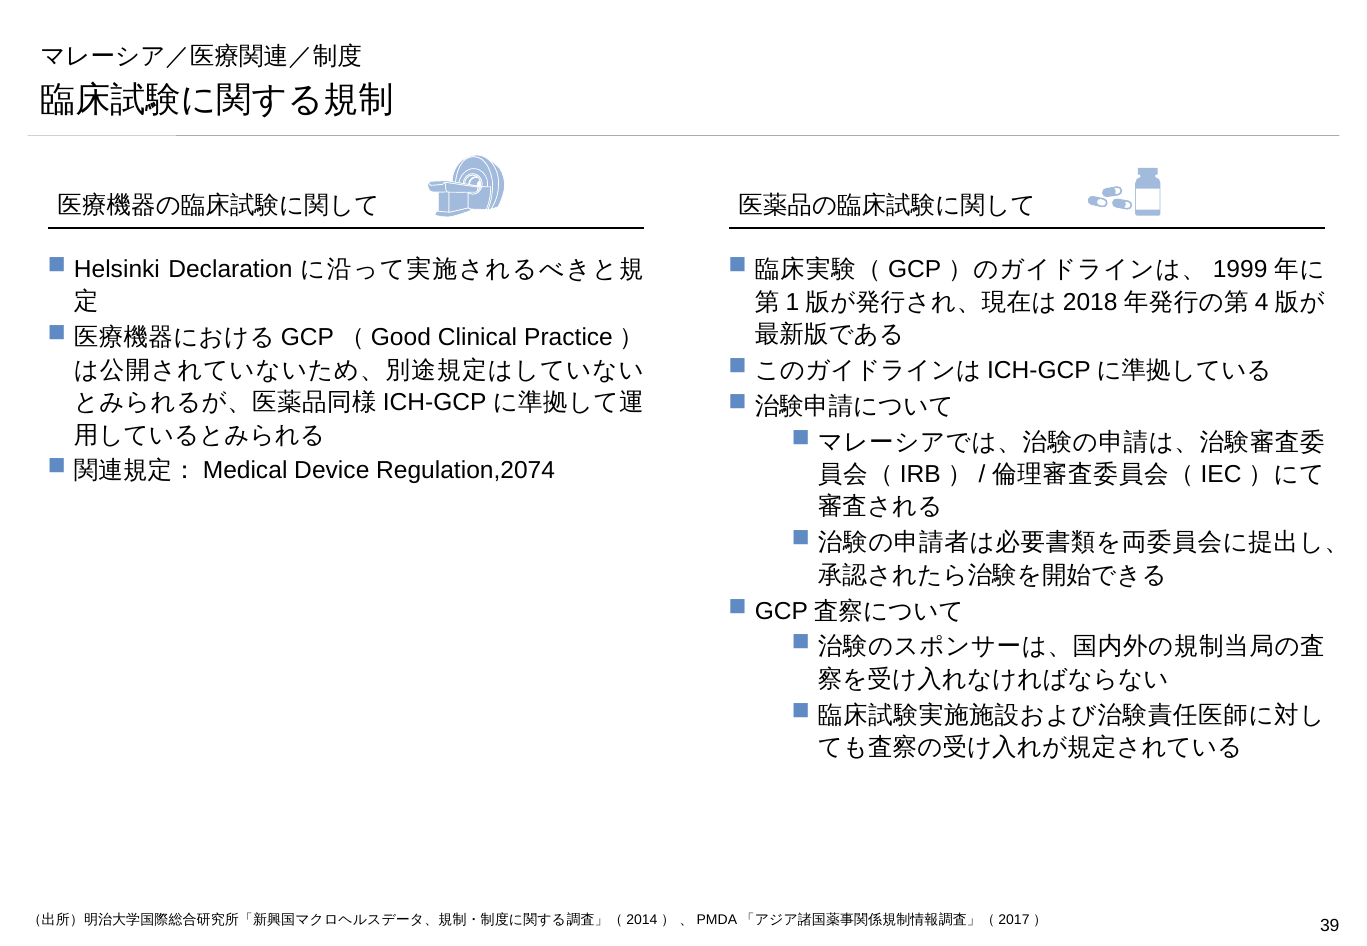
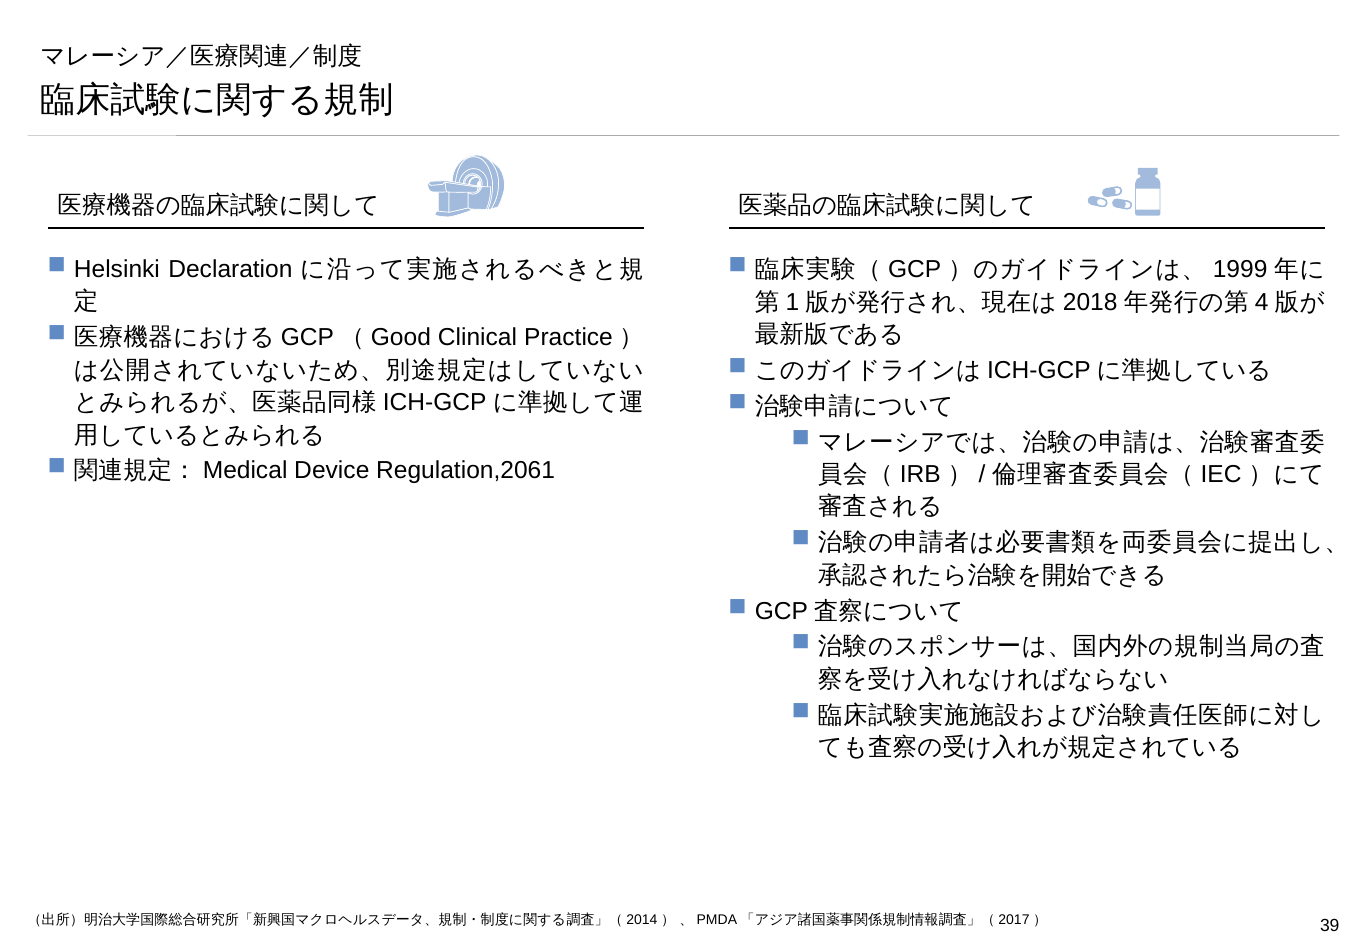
Regulation,2074: Regulation,2074 -> Regulation,2061 (466, 471)
